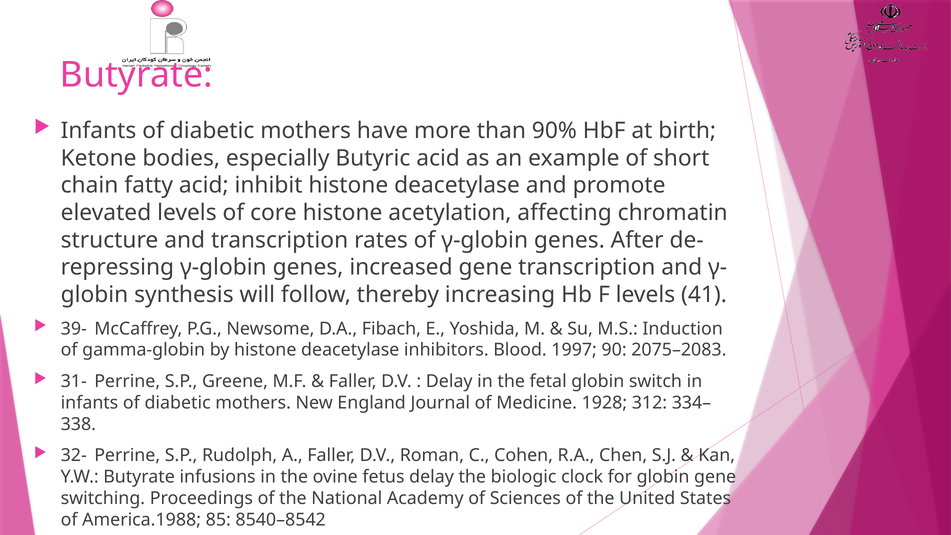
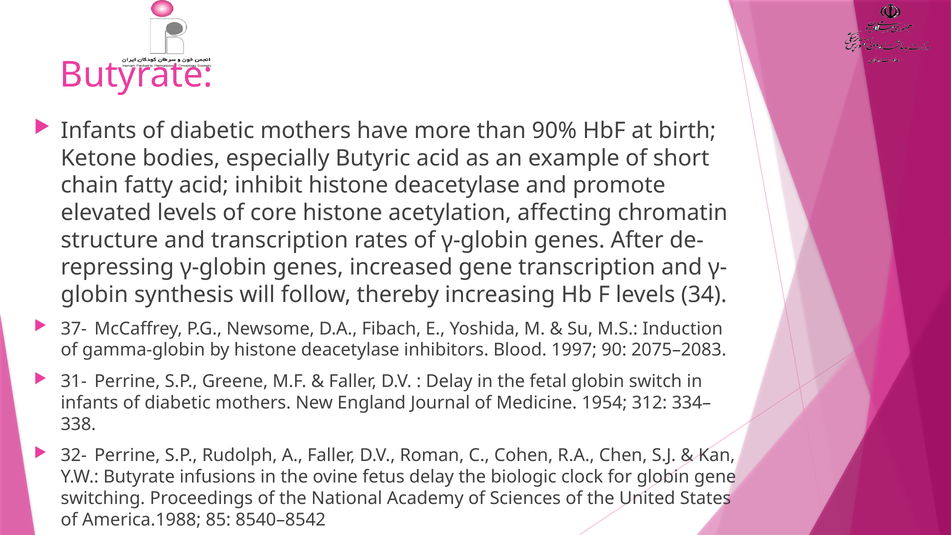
41: 41 -> 34 (704, 295)
39-: 39- -> 37- (74, 329)
1928: 1928 -> 1954 (604, 403)
